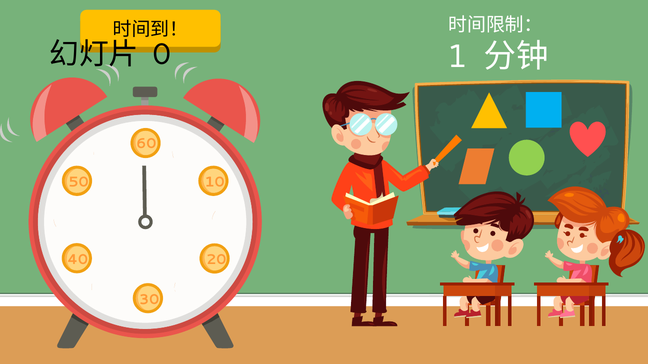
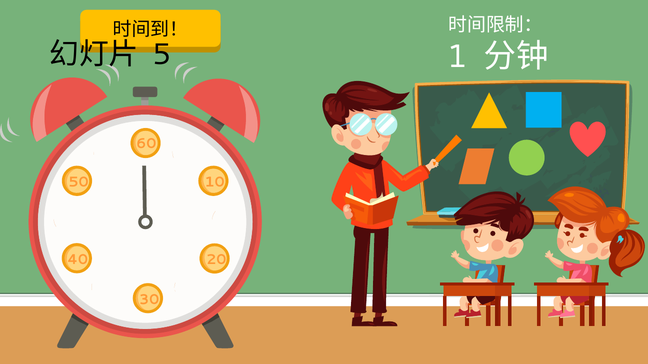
0: 0 -> 5 (162, 54)
